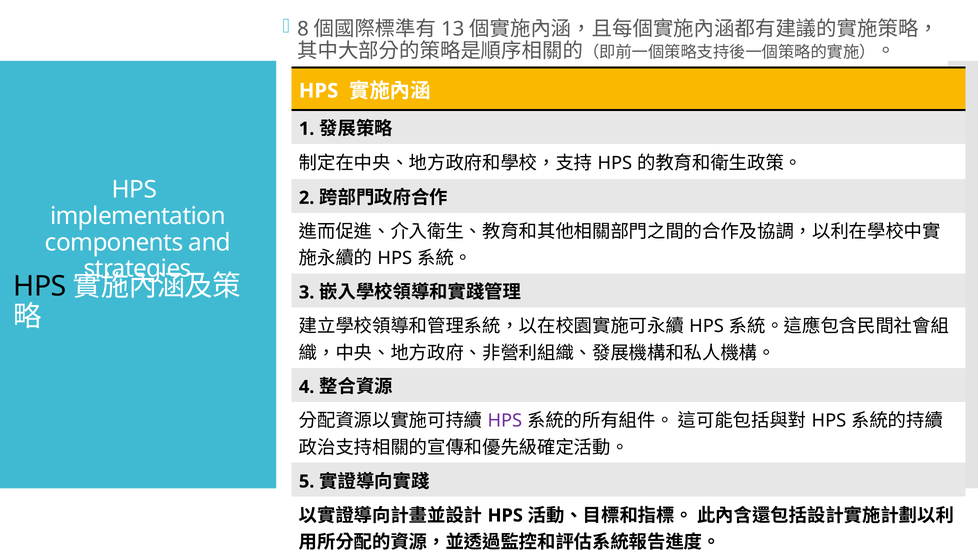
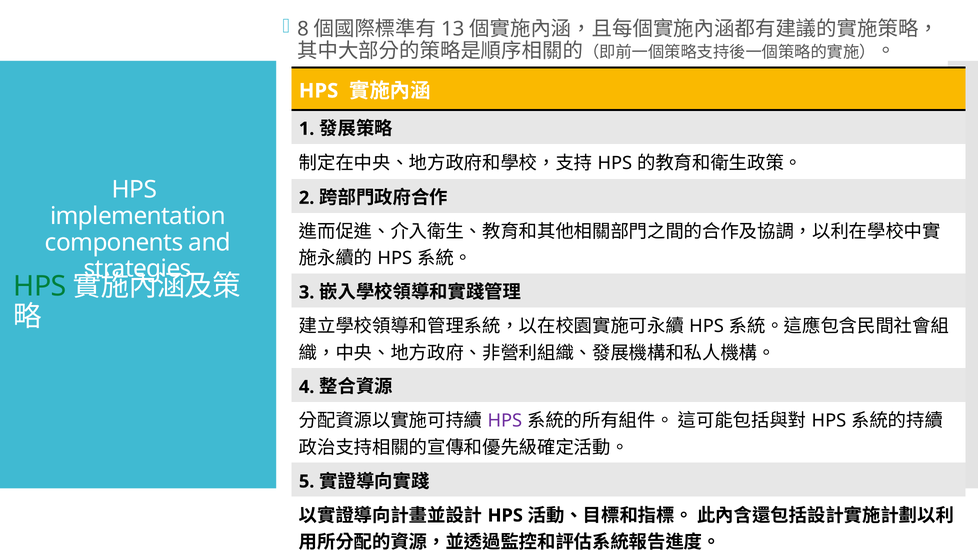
HPS colour: black -> green (40, 286)
